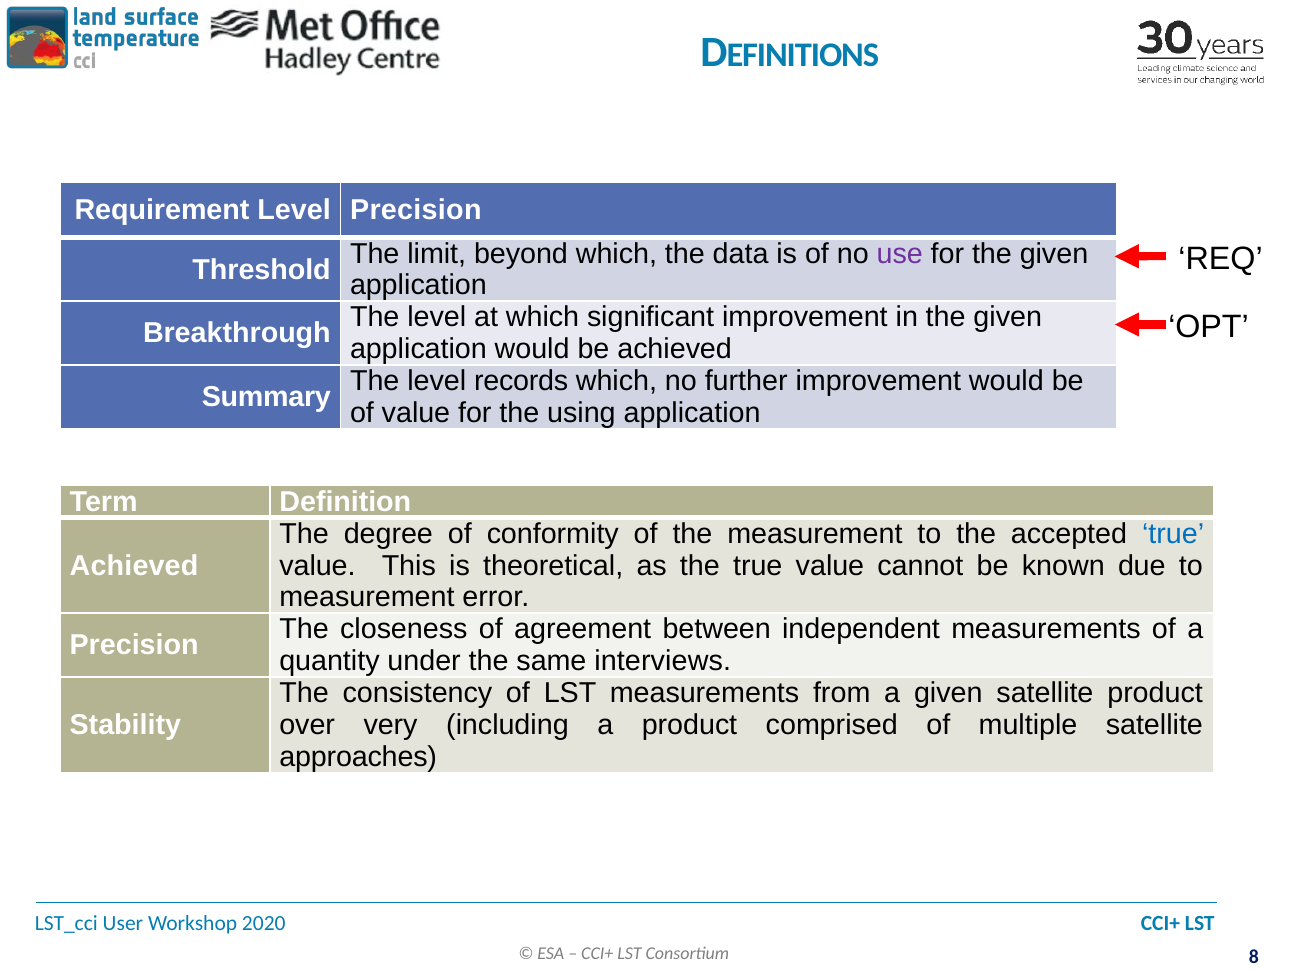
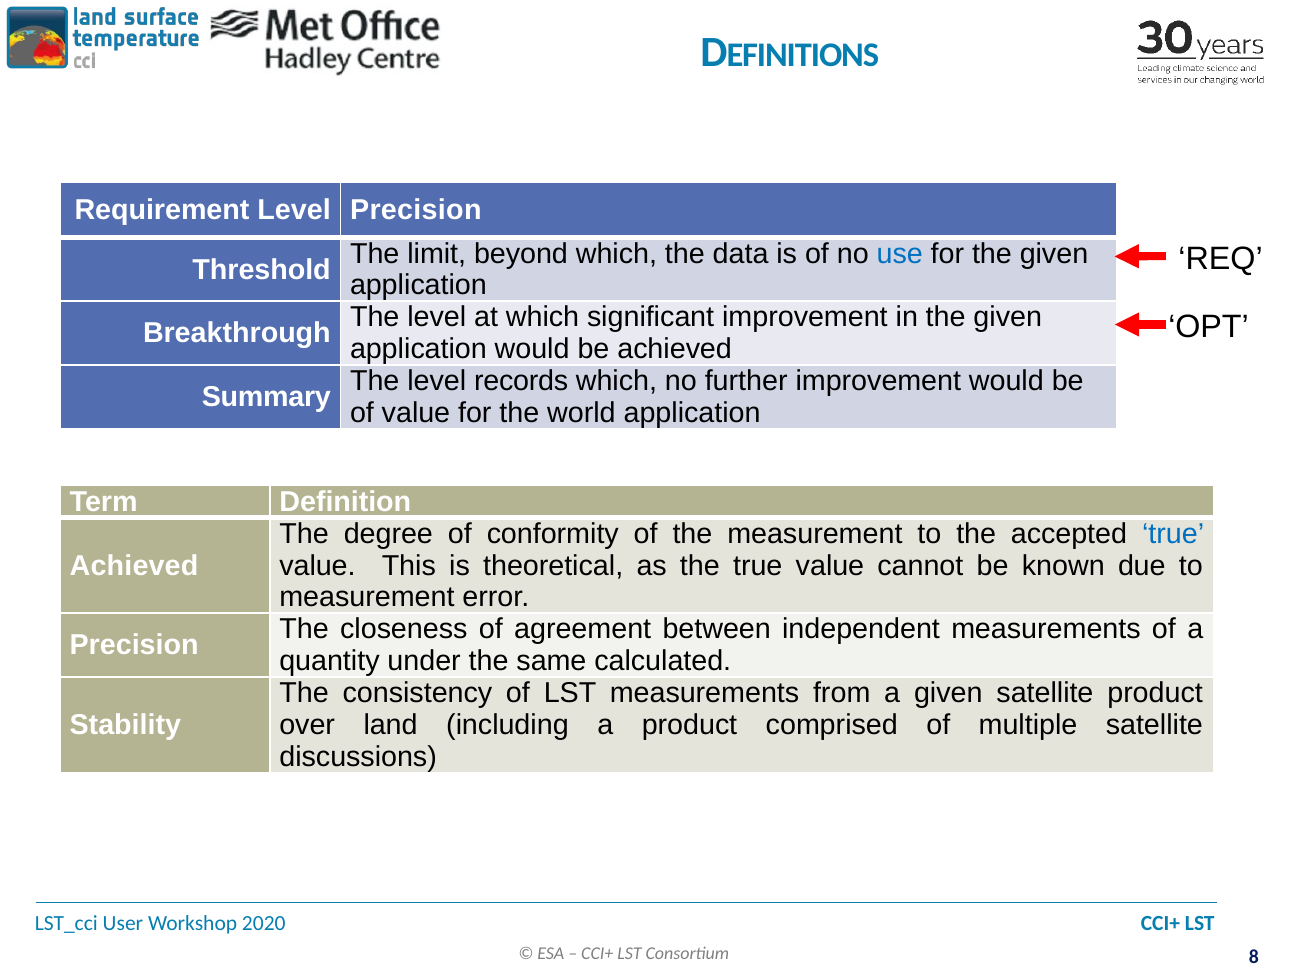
use colour: purple -> blue (900, 254)
using: using -> world (581, 413)
interviews: interviews -> calculated (663, 661)
very: very -> land (391, 725)
approaches: approaches -> discussions (358, 757)
